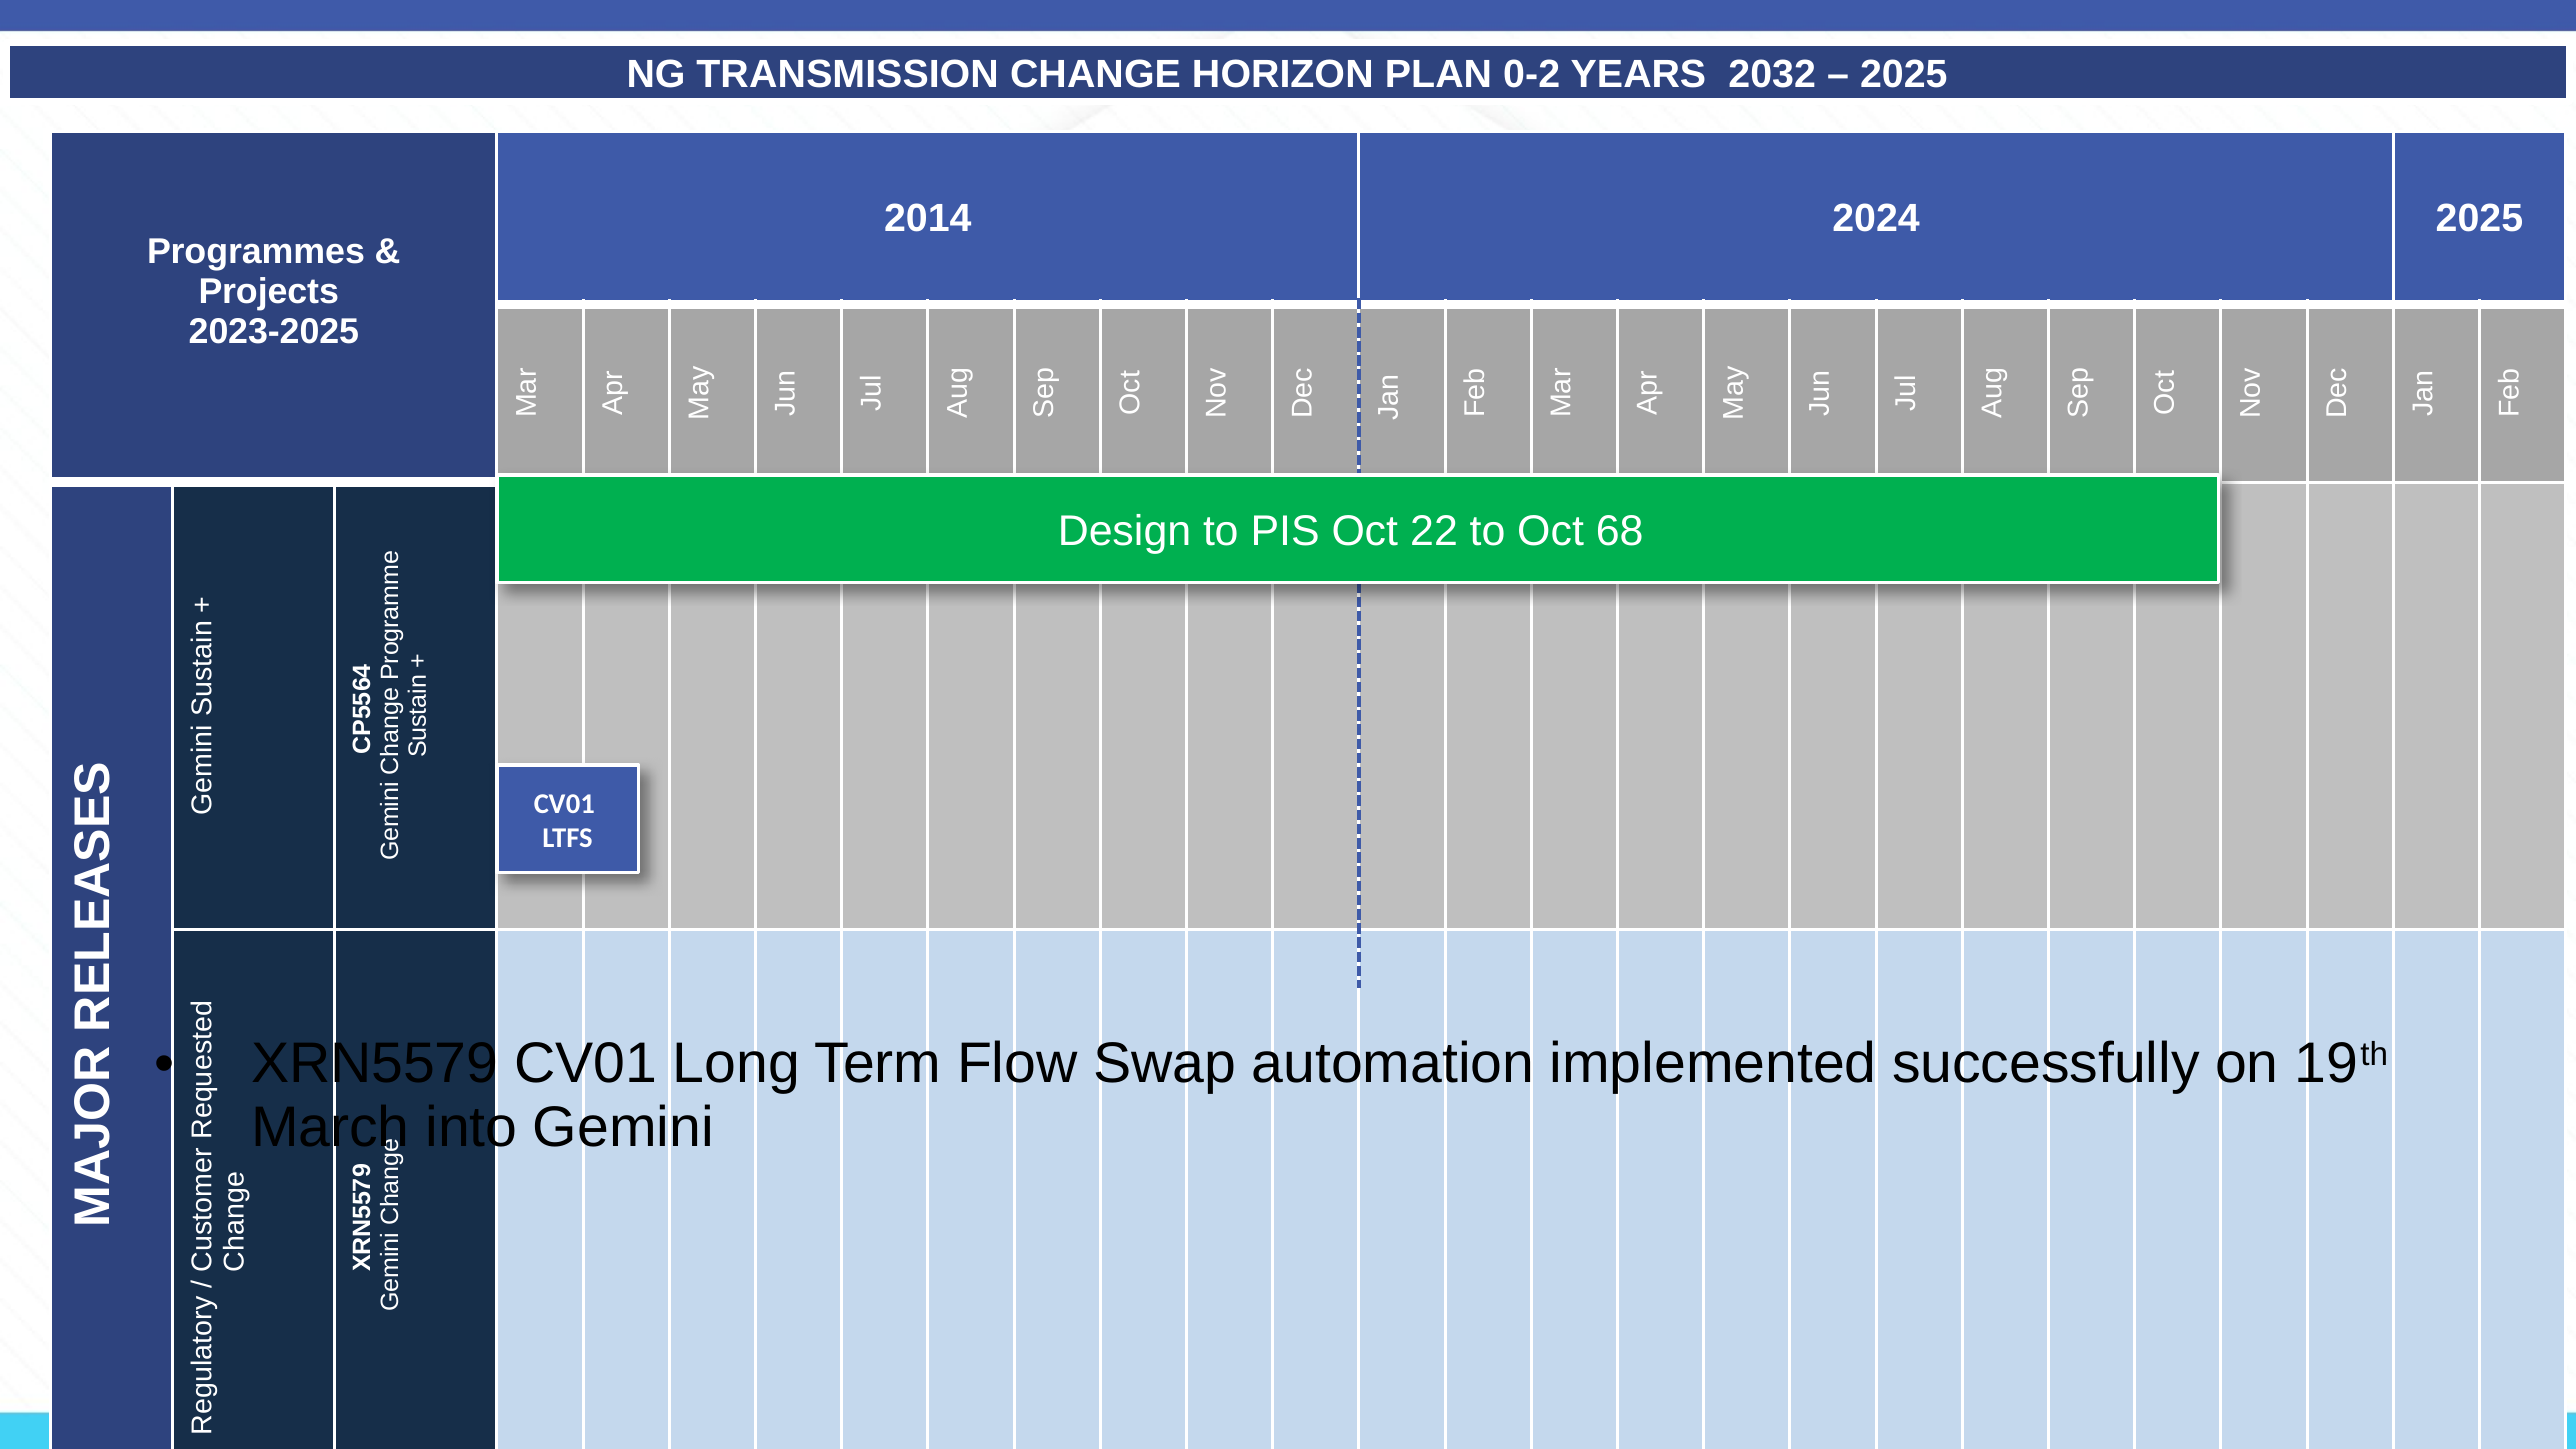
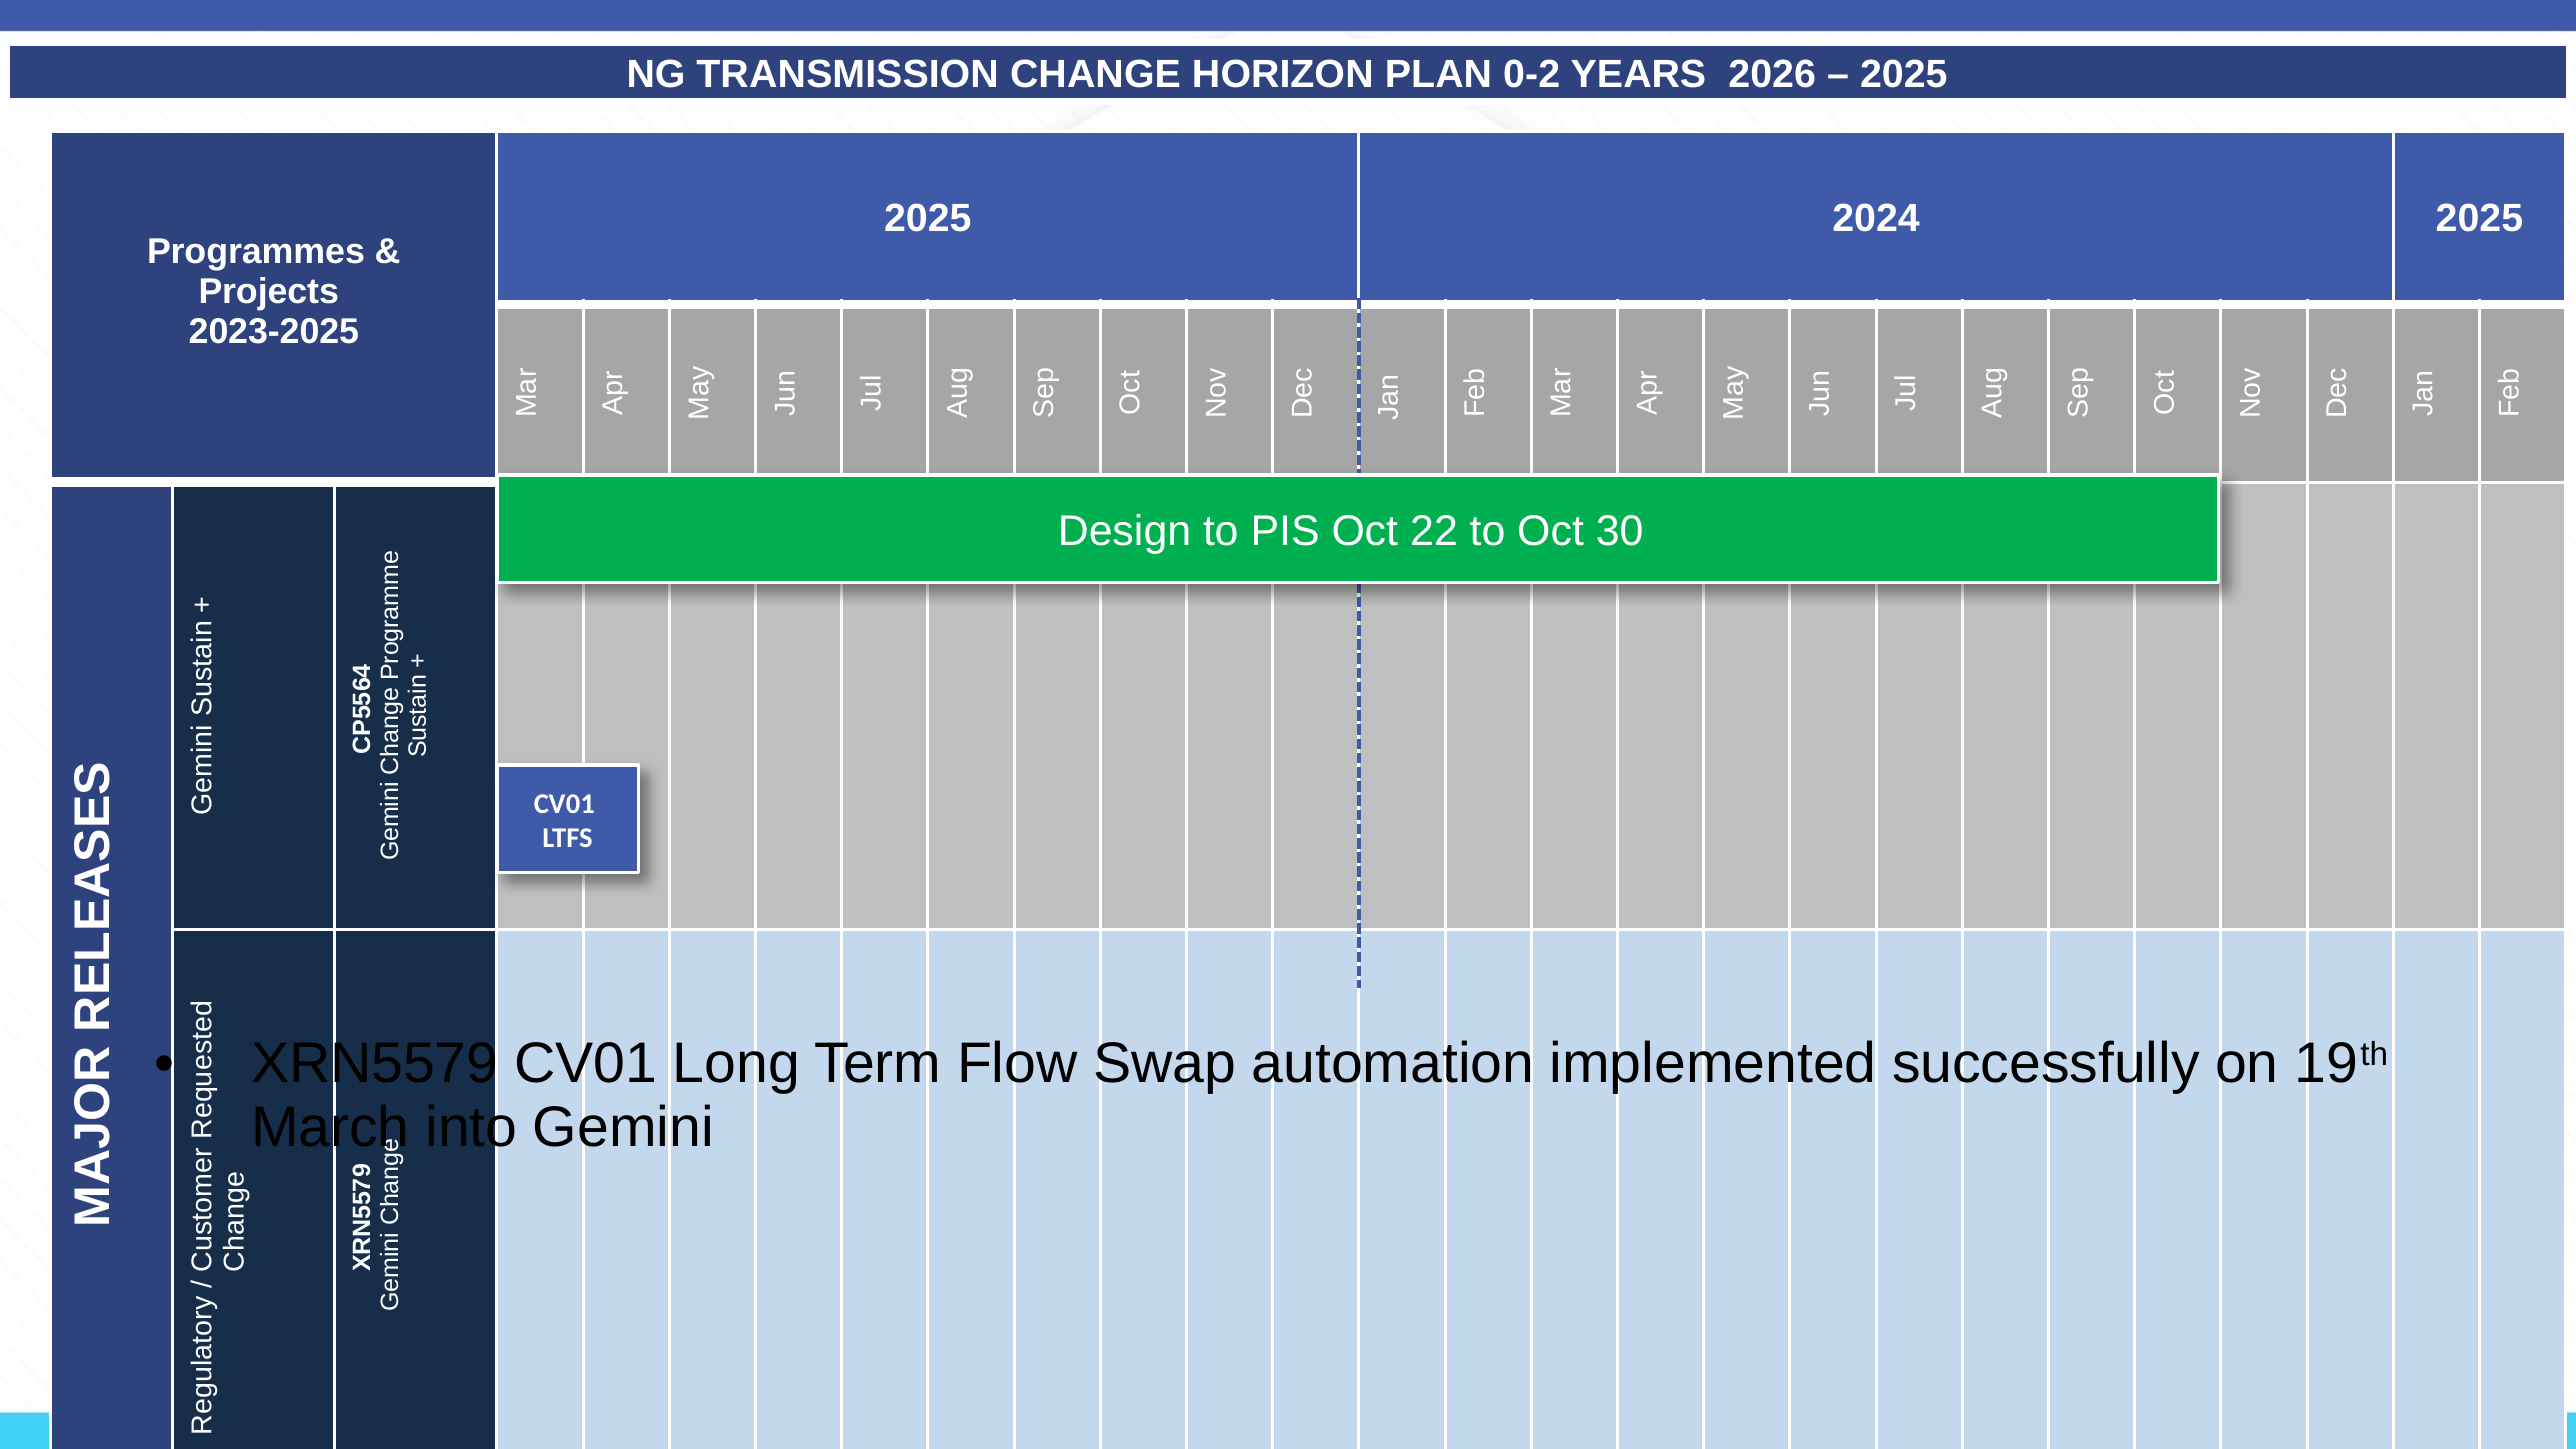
2032: 2032 -> 2026 (1772, 75)
2014: 2014 -> 2025 (928, 219)
68: 68 -> 30 (1620, 532)
